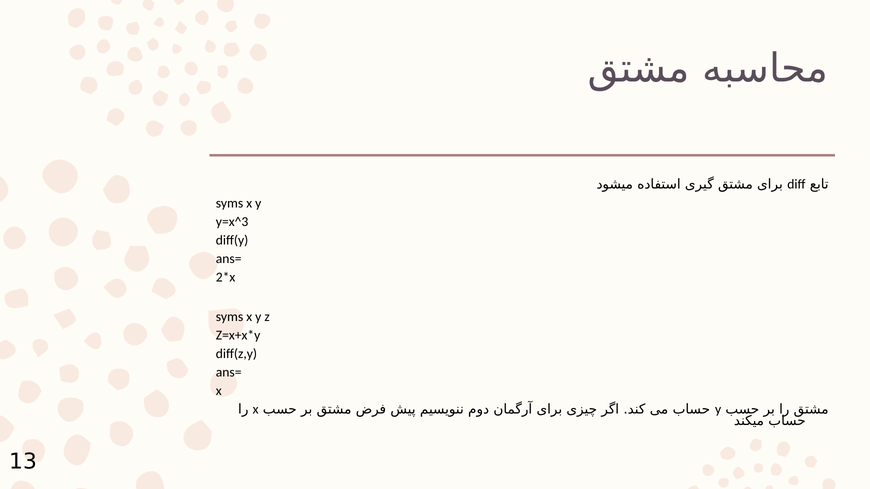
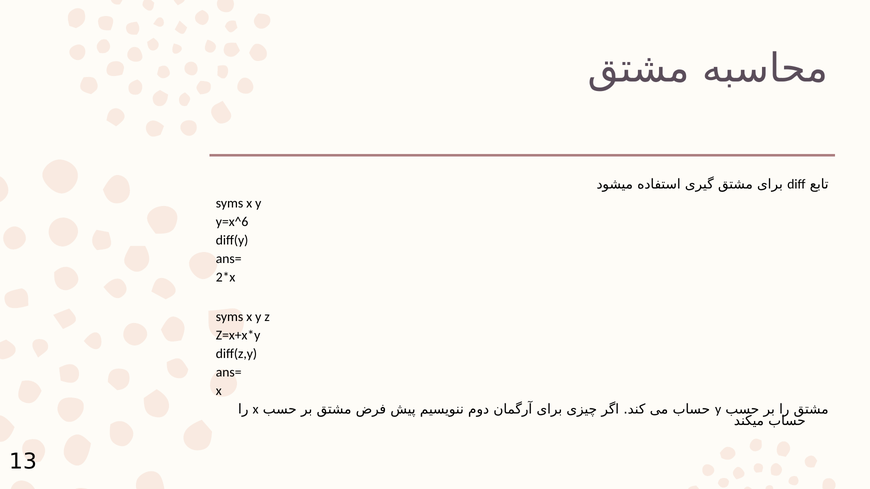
y=x^3: y=x^3 -> y=x^6 (232, 222)
